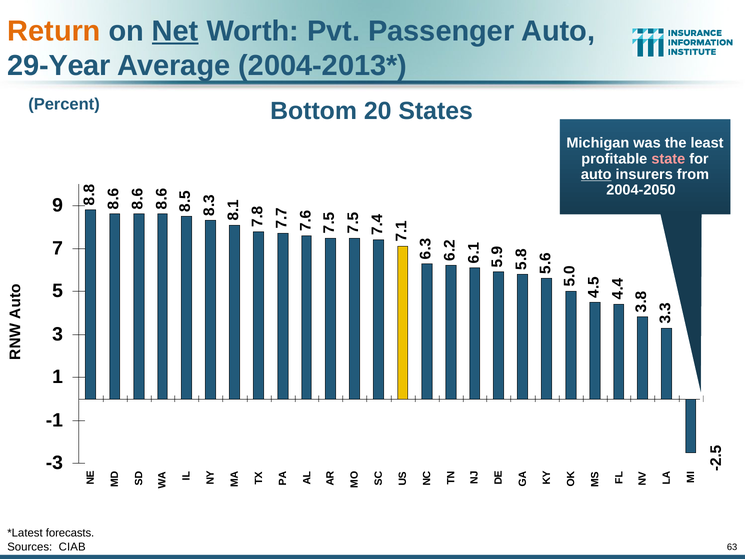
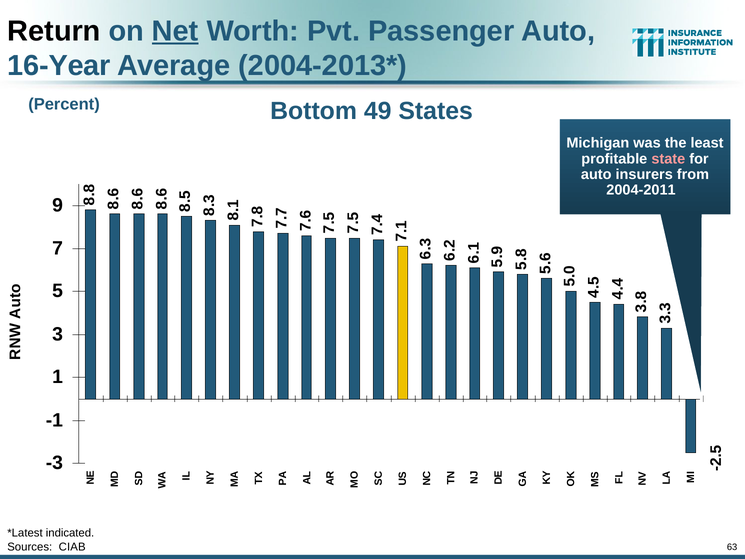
Return colour: orange -> black (54, 31)
29-Year: 29-Year -> 16-Year (59, 66)
20: 20 -> 49 (378, 111)
auto underline: present -> none (596, 174)
2004-2050: 2004-2050 -> 2004-2011 (641, 190)
forecasts: forecasts -> indicated (70, 533)
